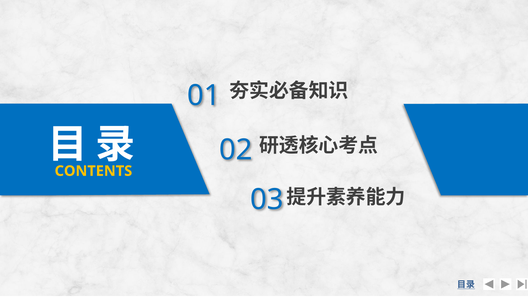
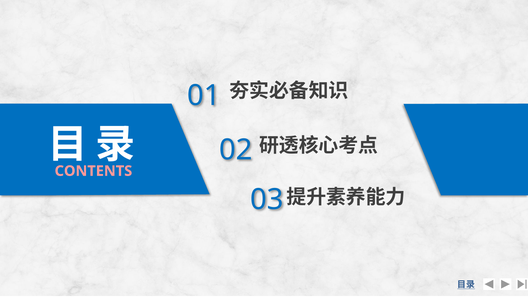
CONTENTS colour: yellow -> pink (93, 171)
